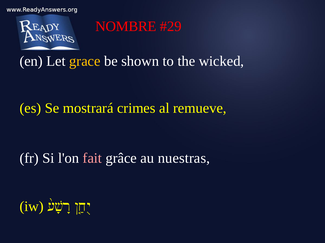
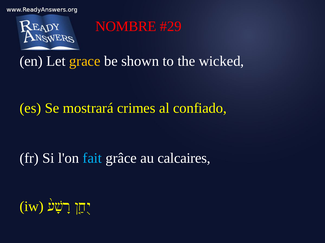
remueve: remueve -> confiado (200, 108)
fait colour: pink -> light blue (92, 159)
nuestras: nuestras -> calcaires (184, 159)
